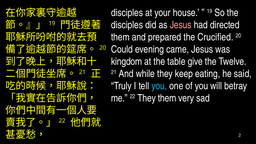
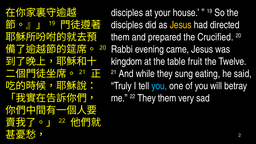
Jesus colour: pink -> yellow (181, 25)
Could: Could -> Rabbi (122, 49)
give: give -> fruit (195, 61)
keep: keep -> sung (184, 74)
